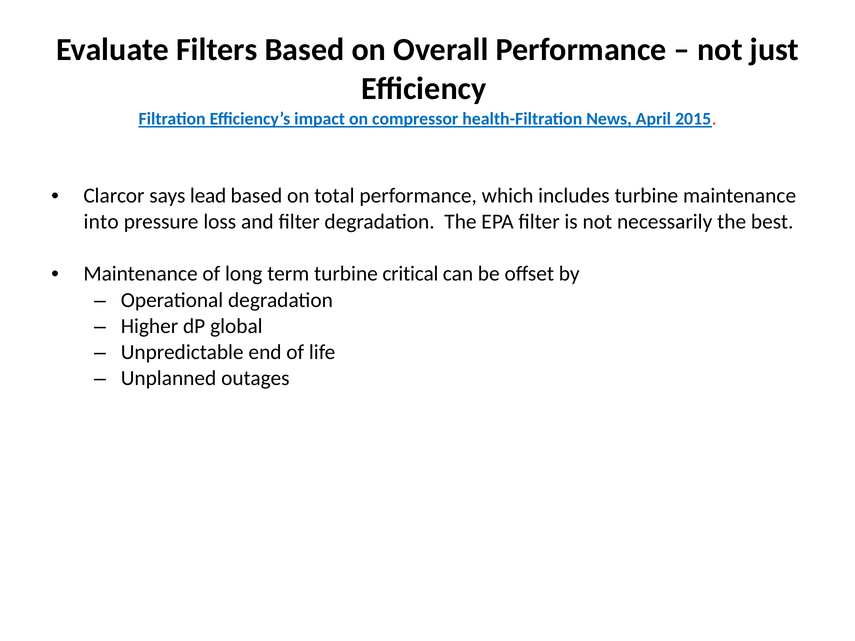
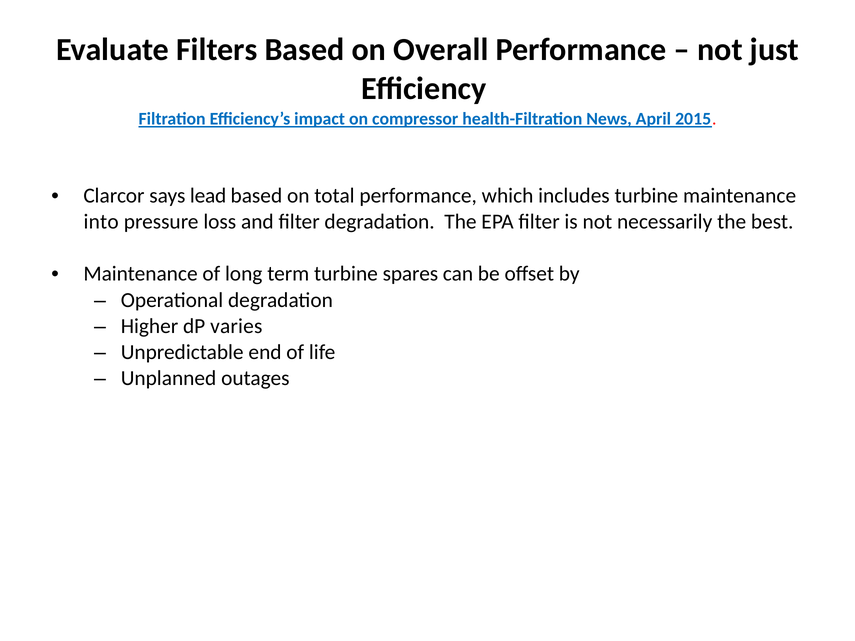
critical: critical -> spares (410, 274)
global: global -> varies (236, 326)
